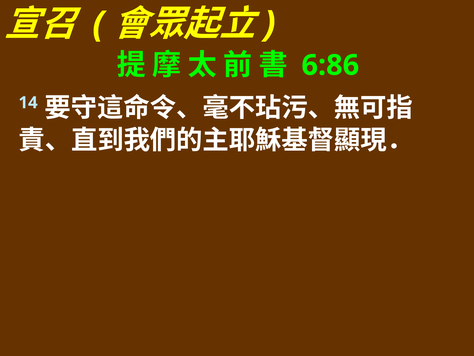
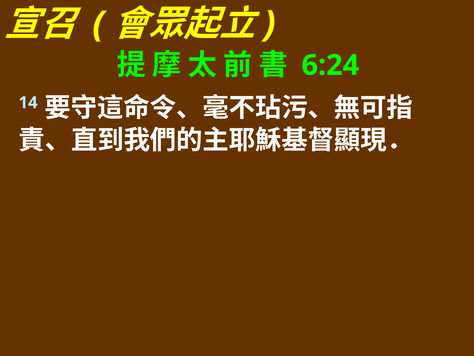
6:86: 6:86 -> 6:24 (330, 65)
